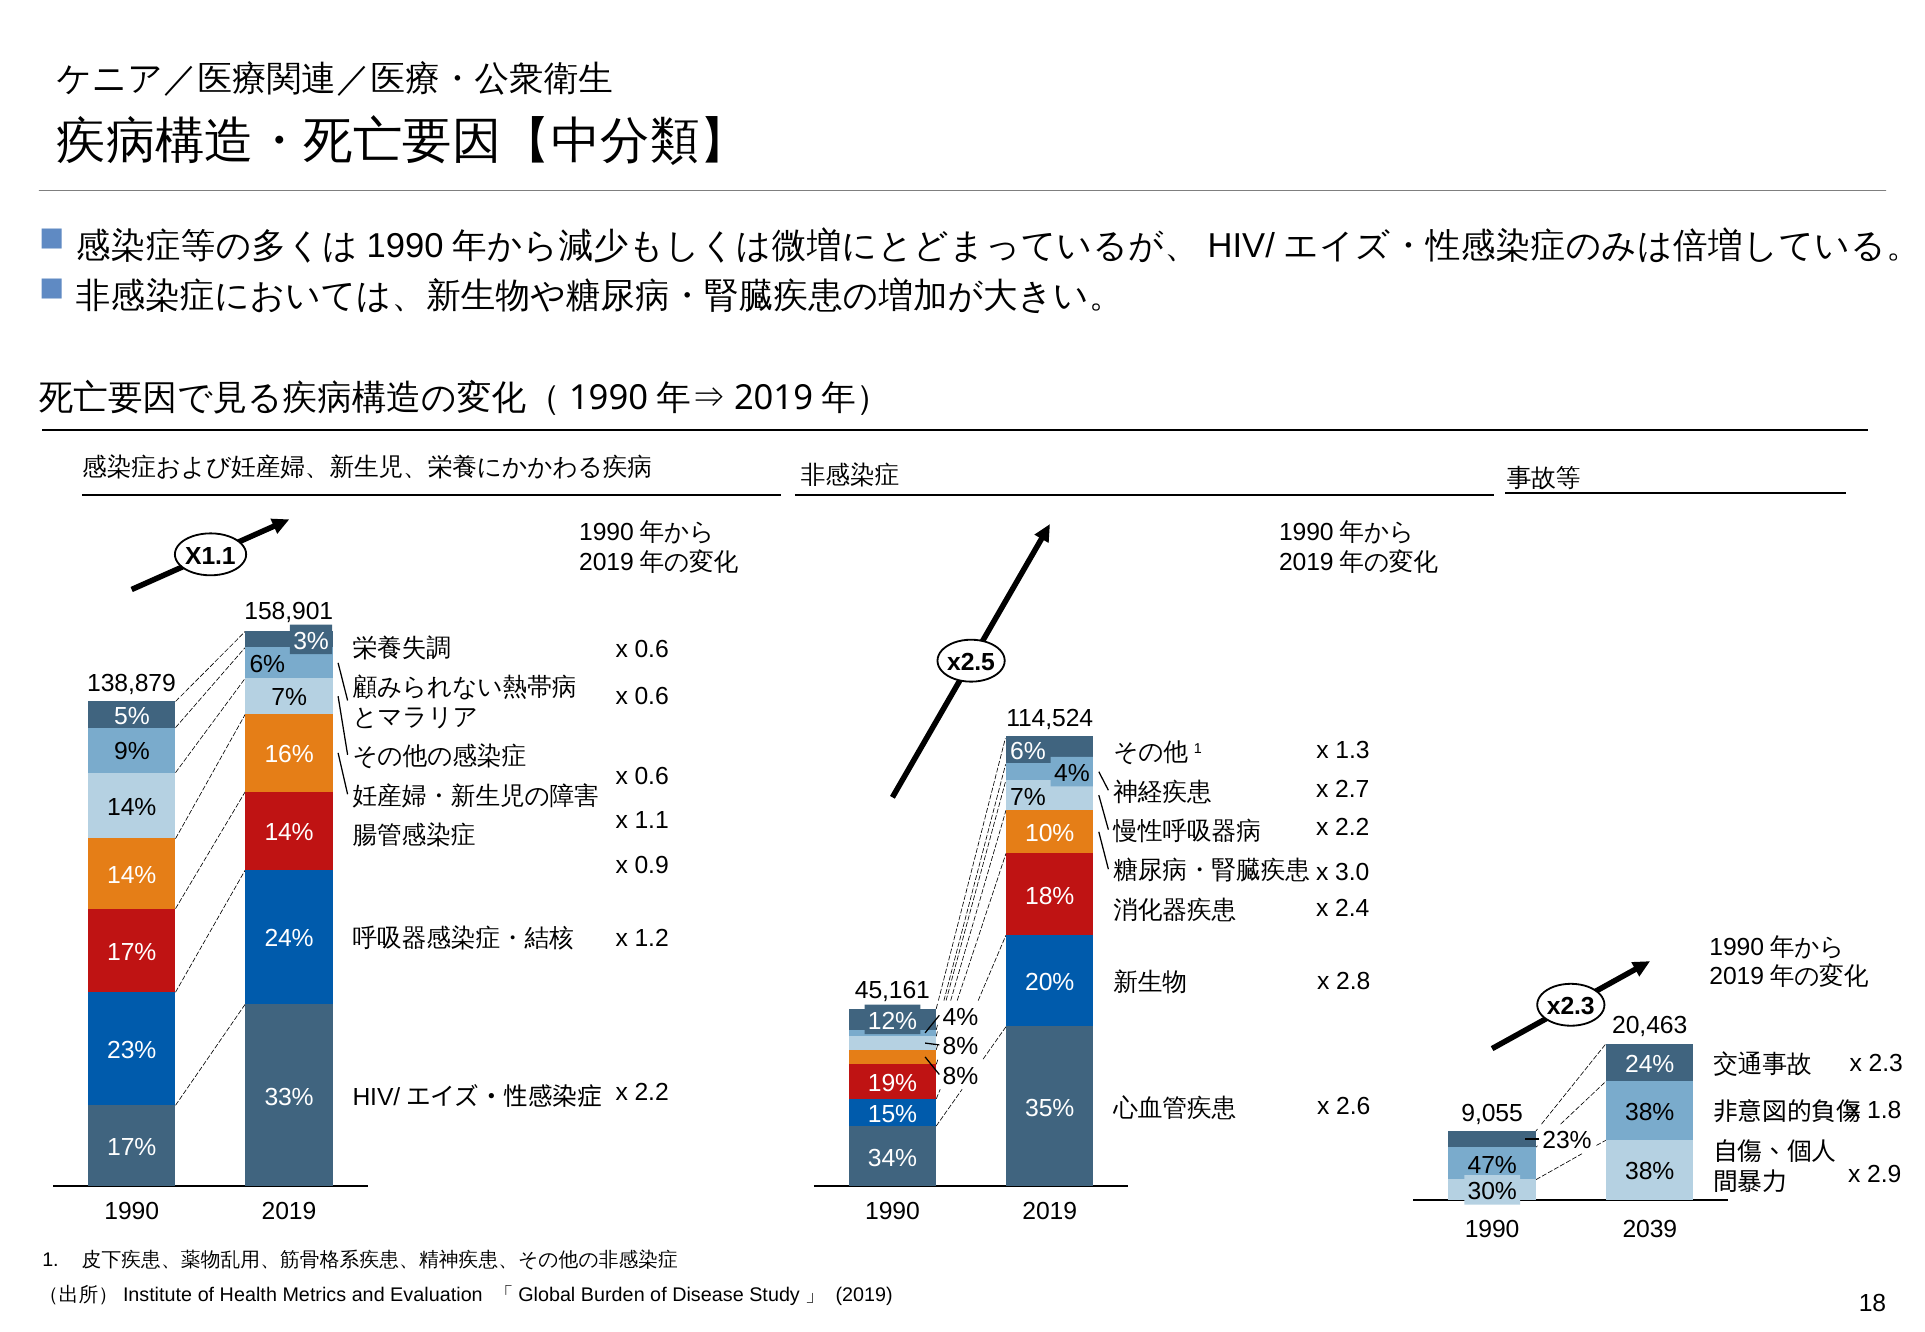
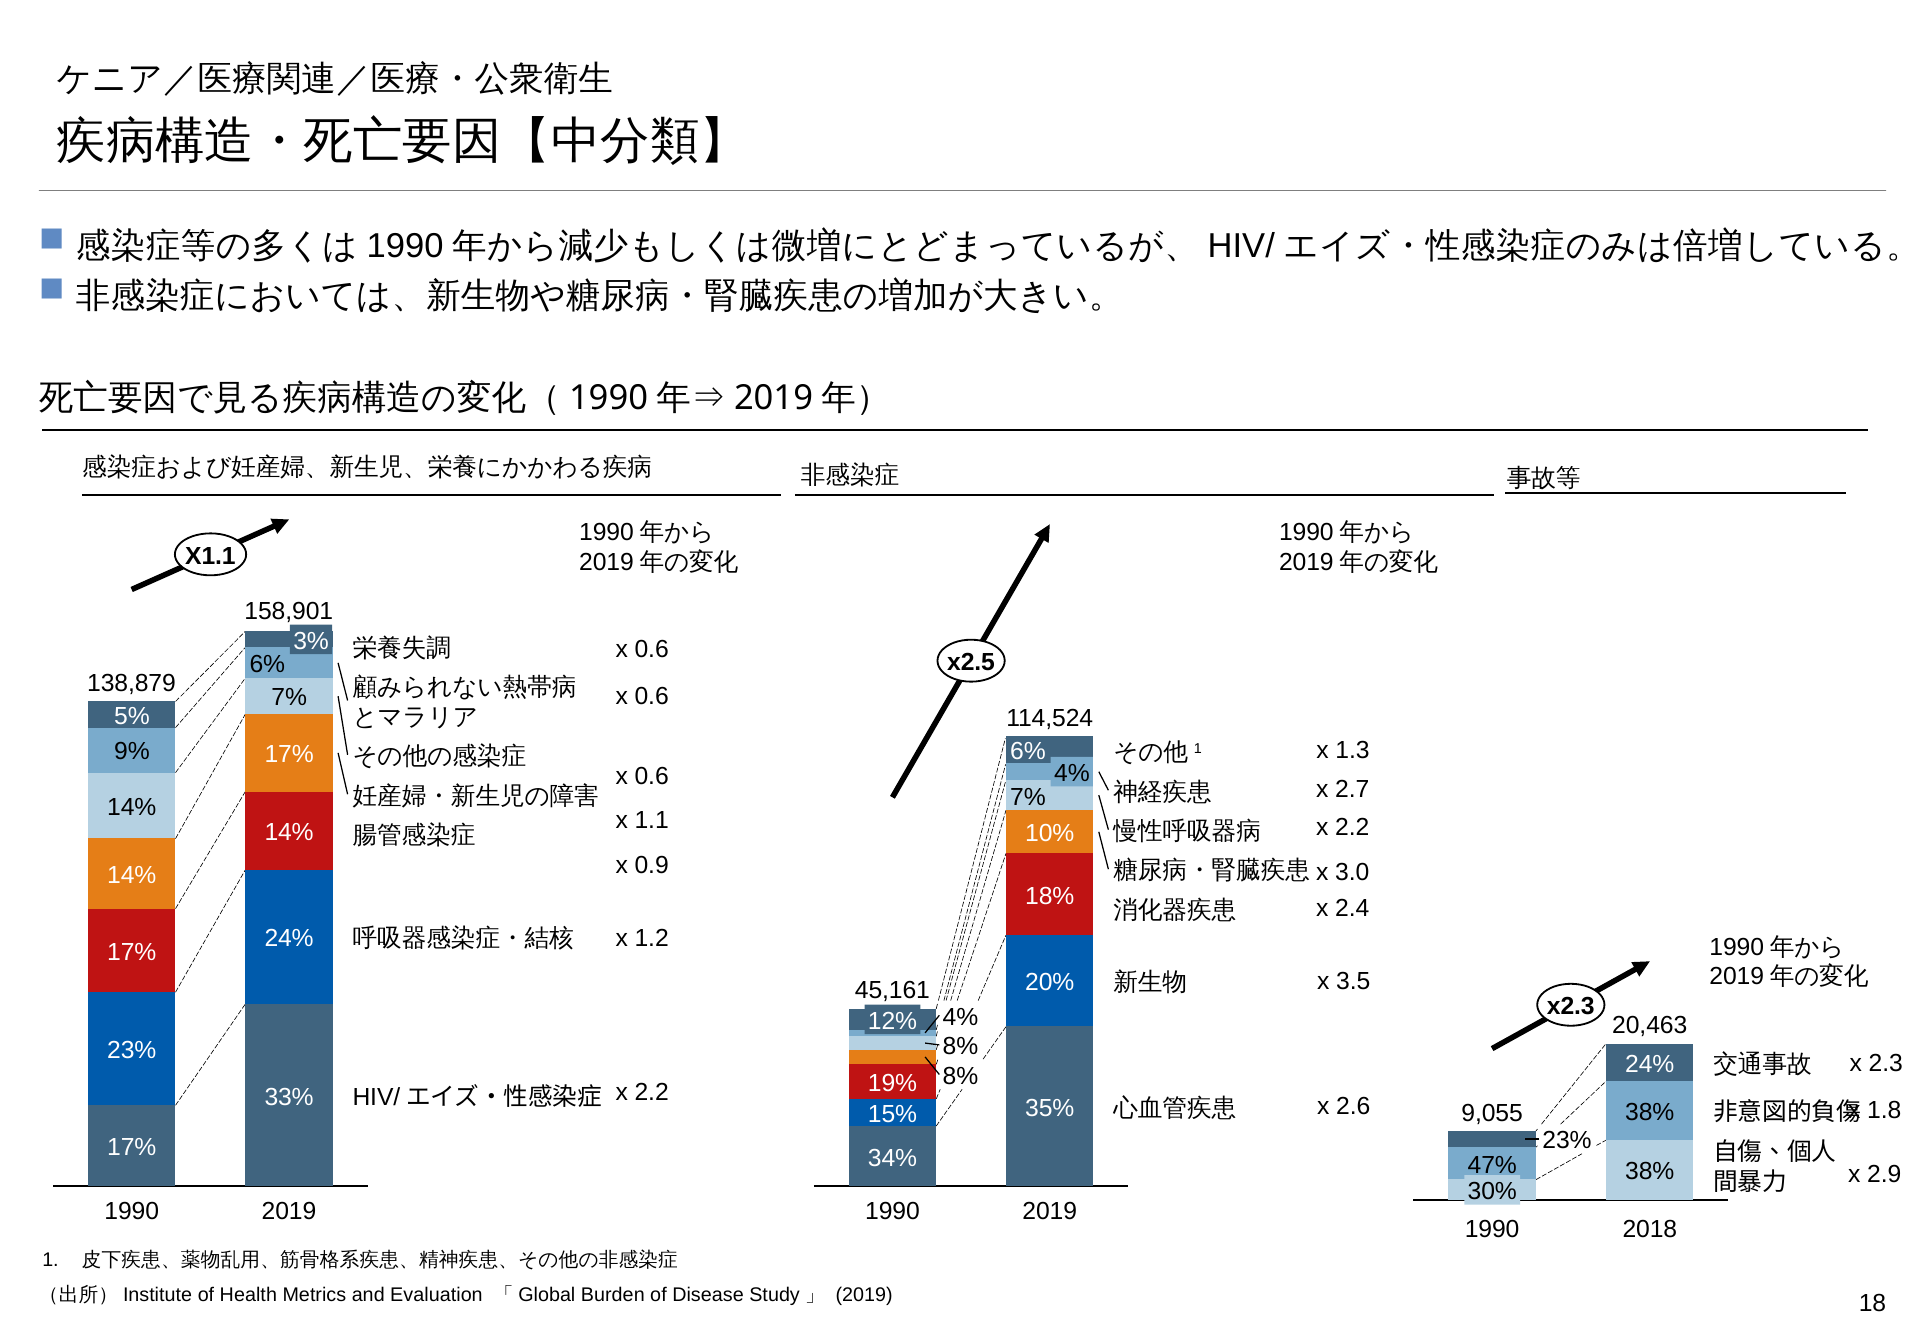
16%: 16% -> 17% (289, 755)
2.8: 2.8 -> 3.5 (1353, 982)
2039: 2039 -> 2018 (1650, 1230)
